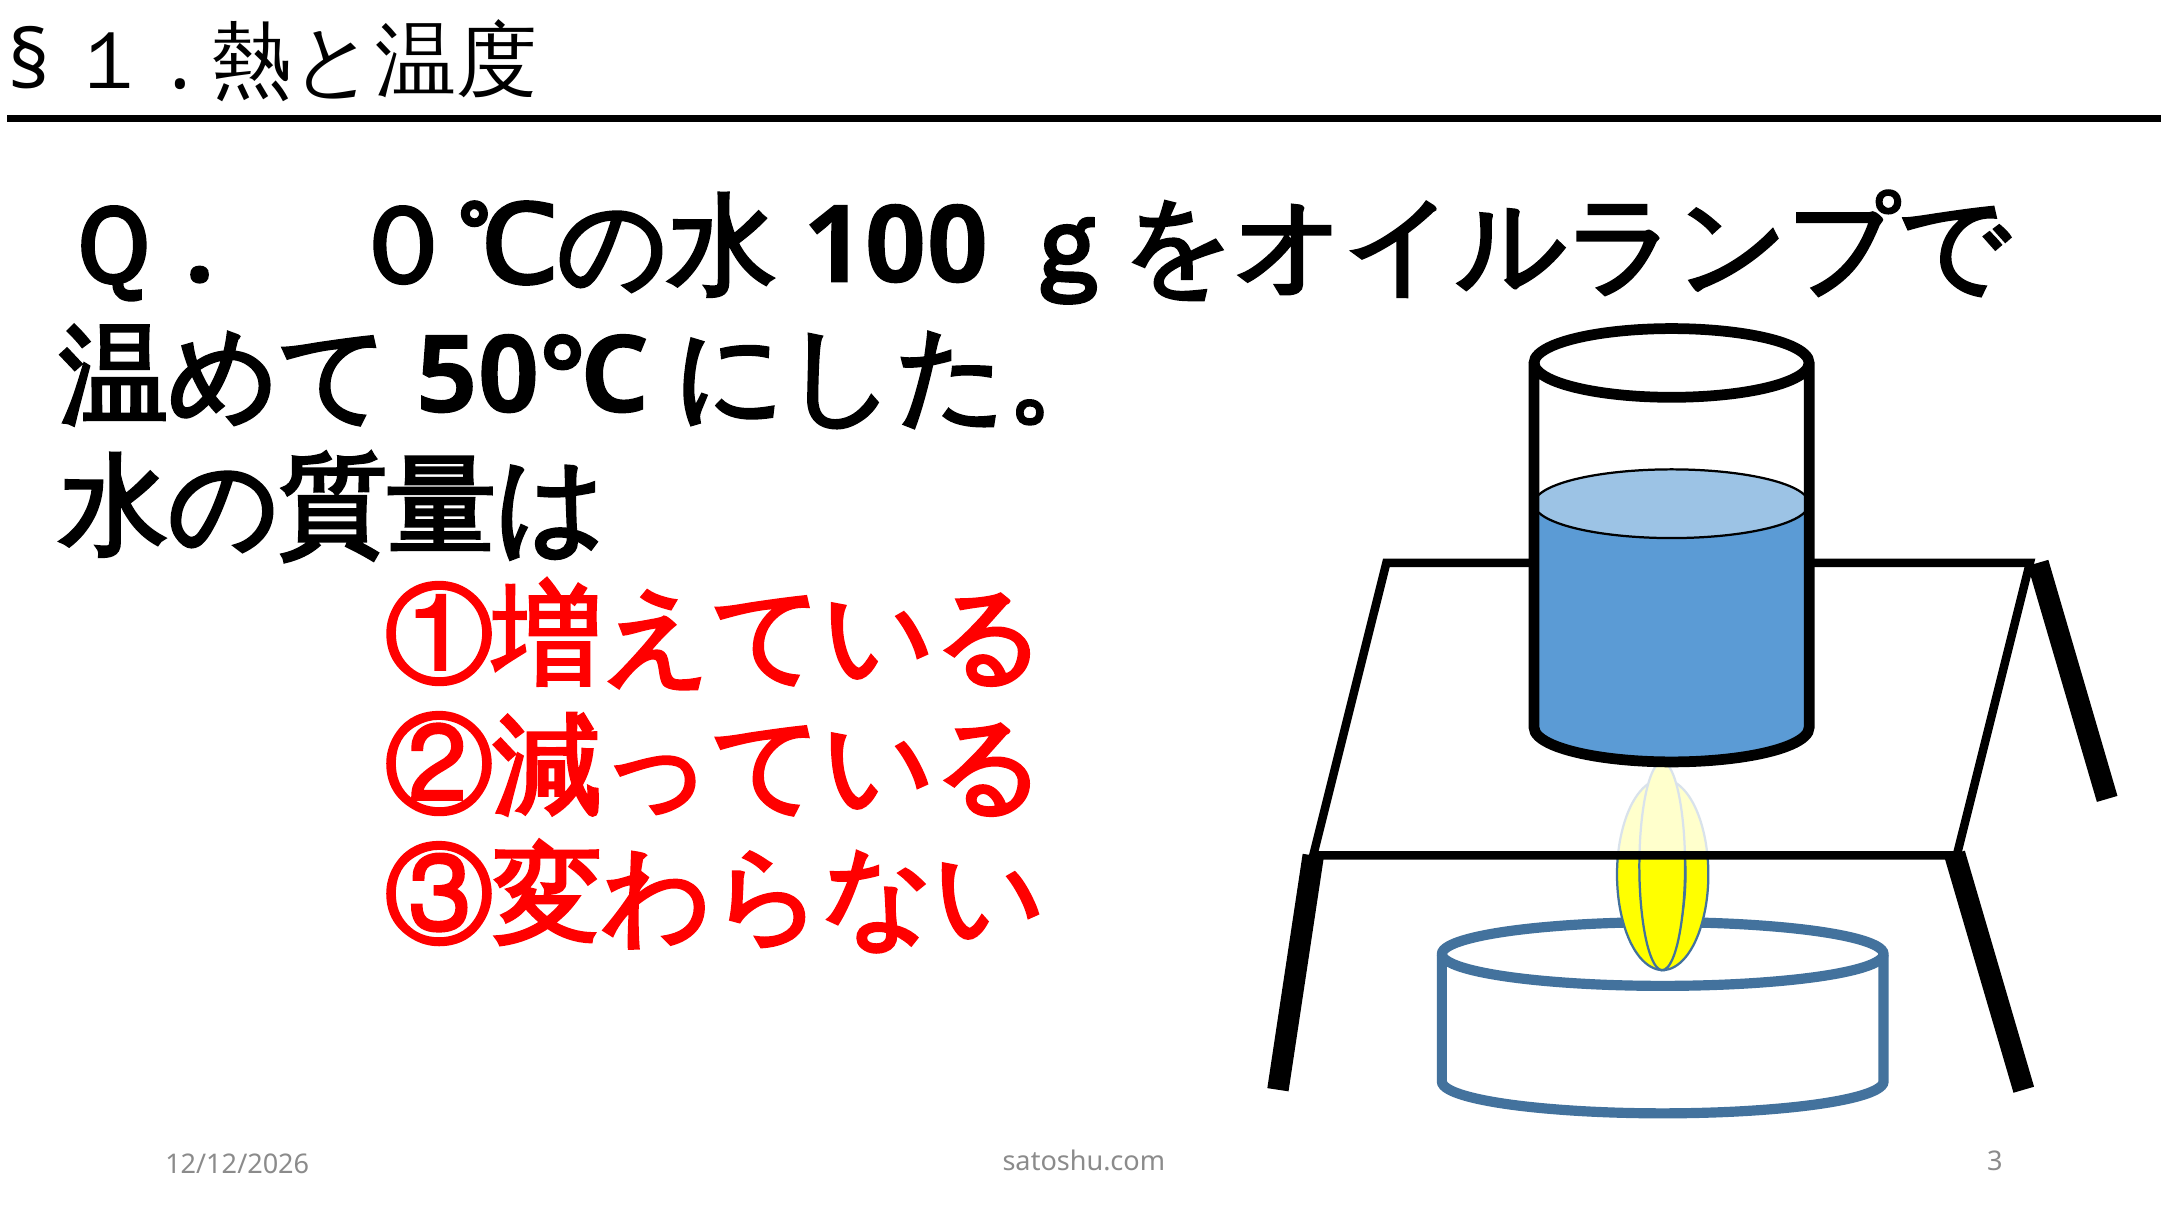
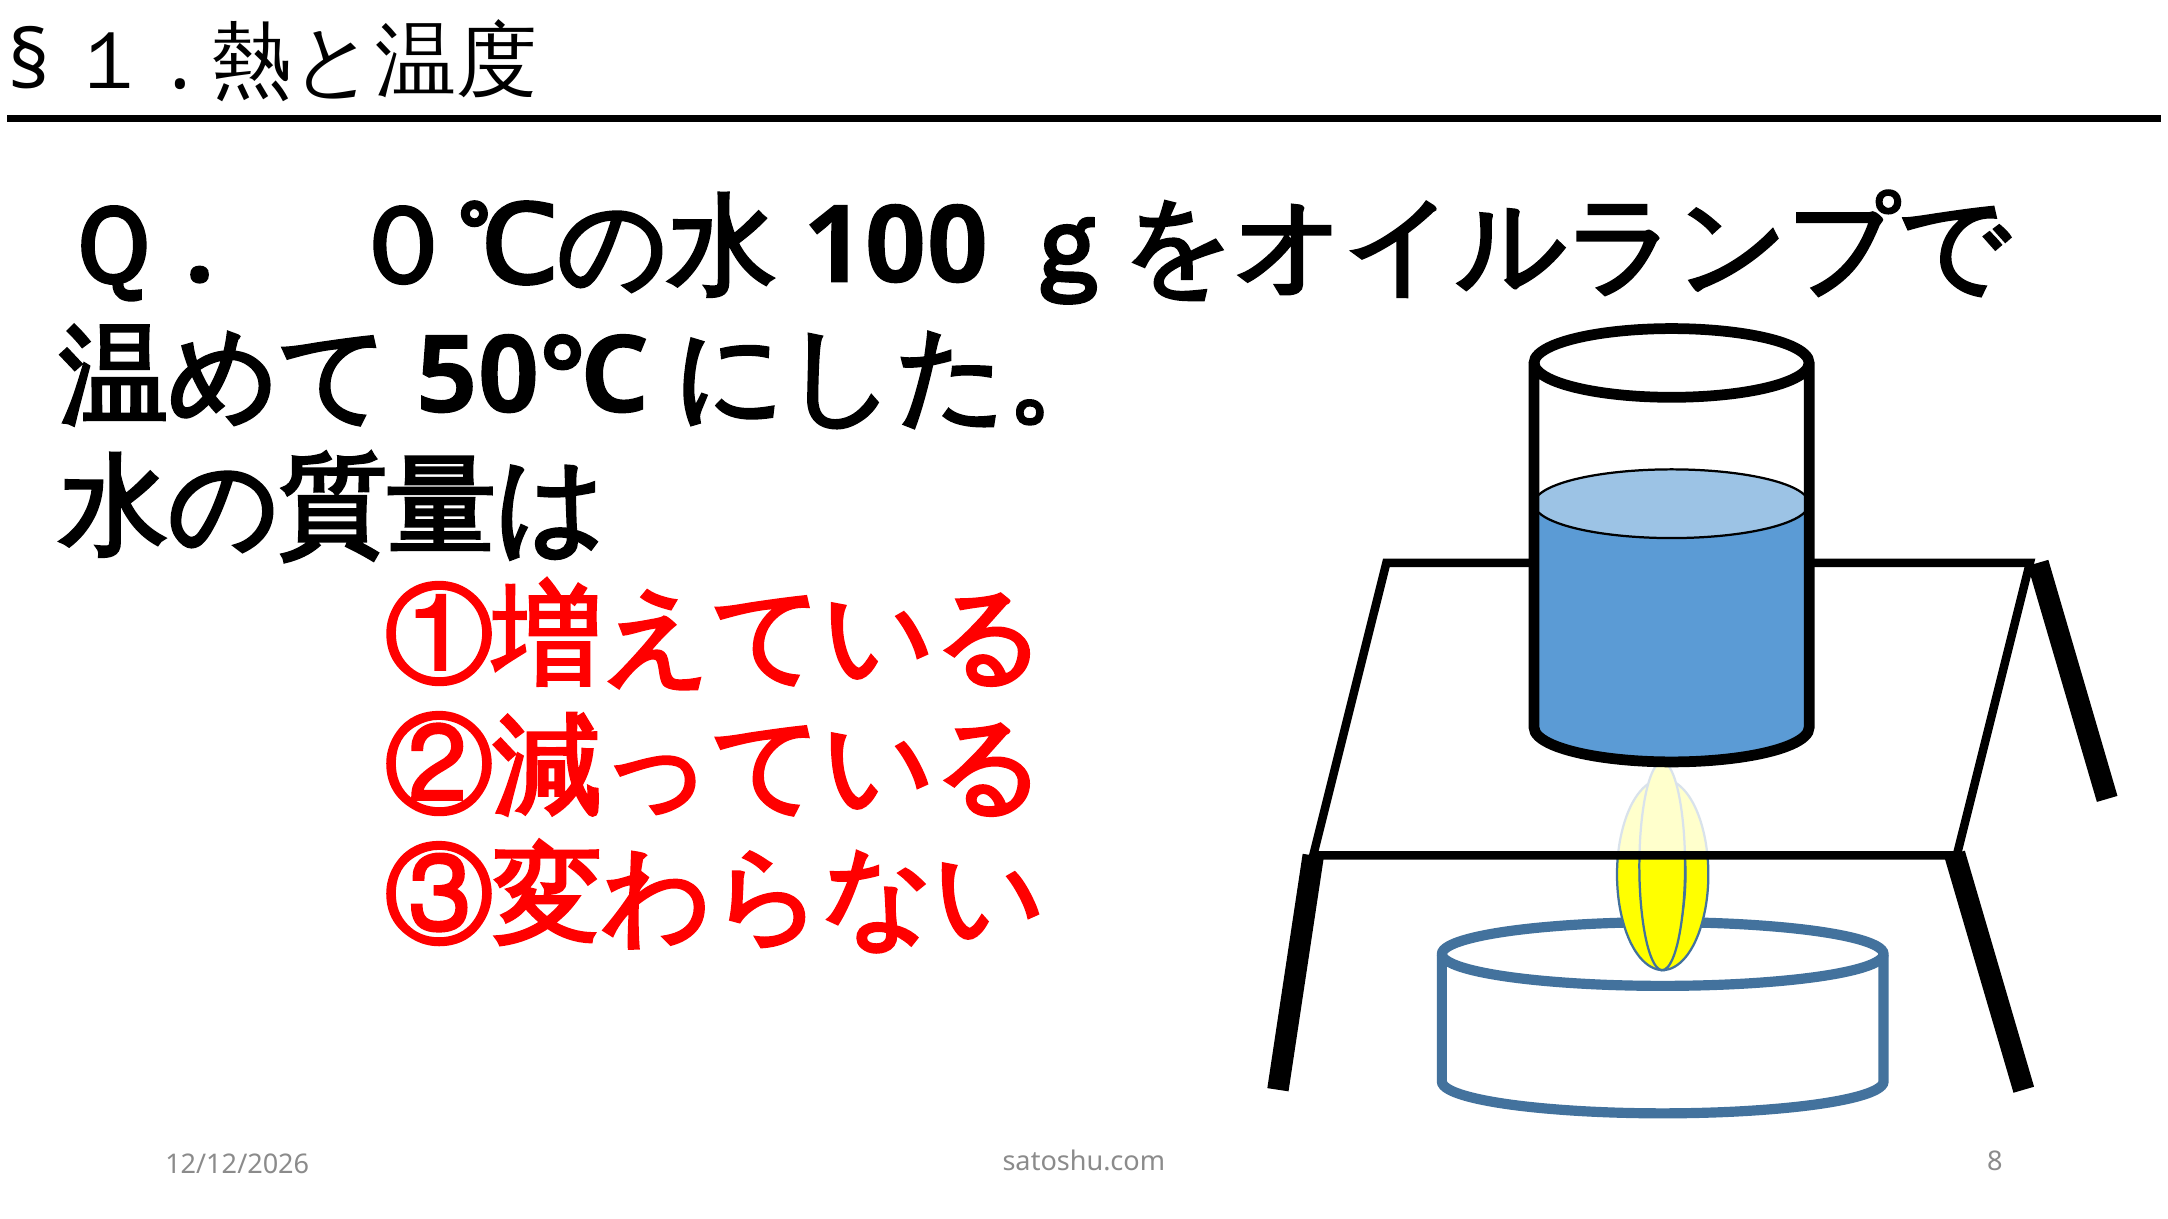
3: 3 -> 8 (1995, 1162)
